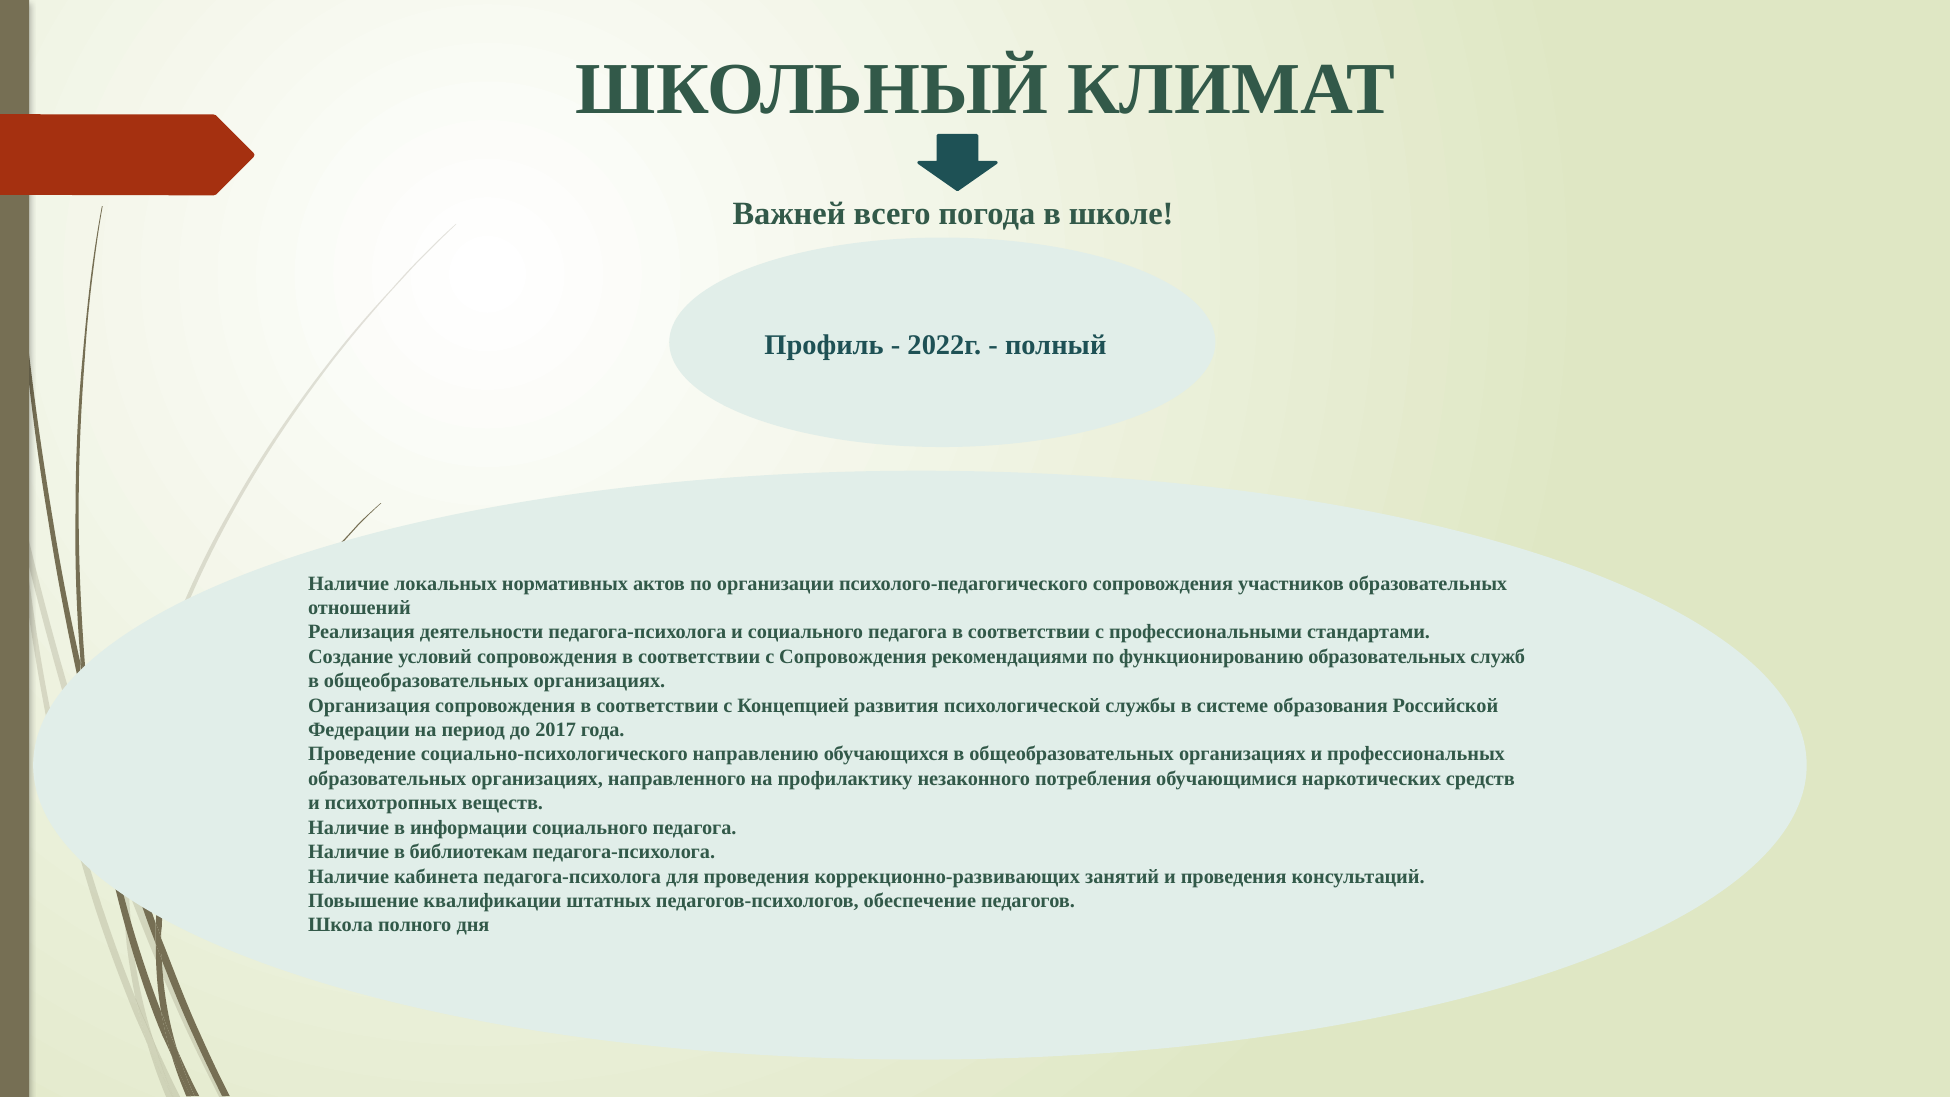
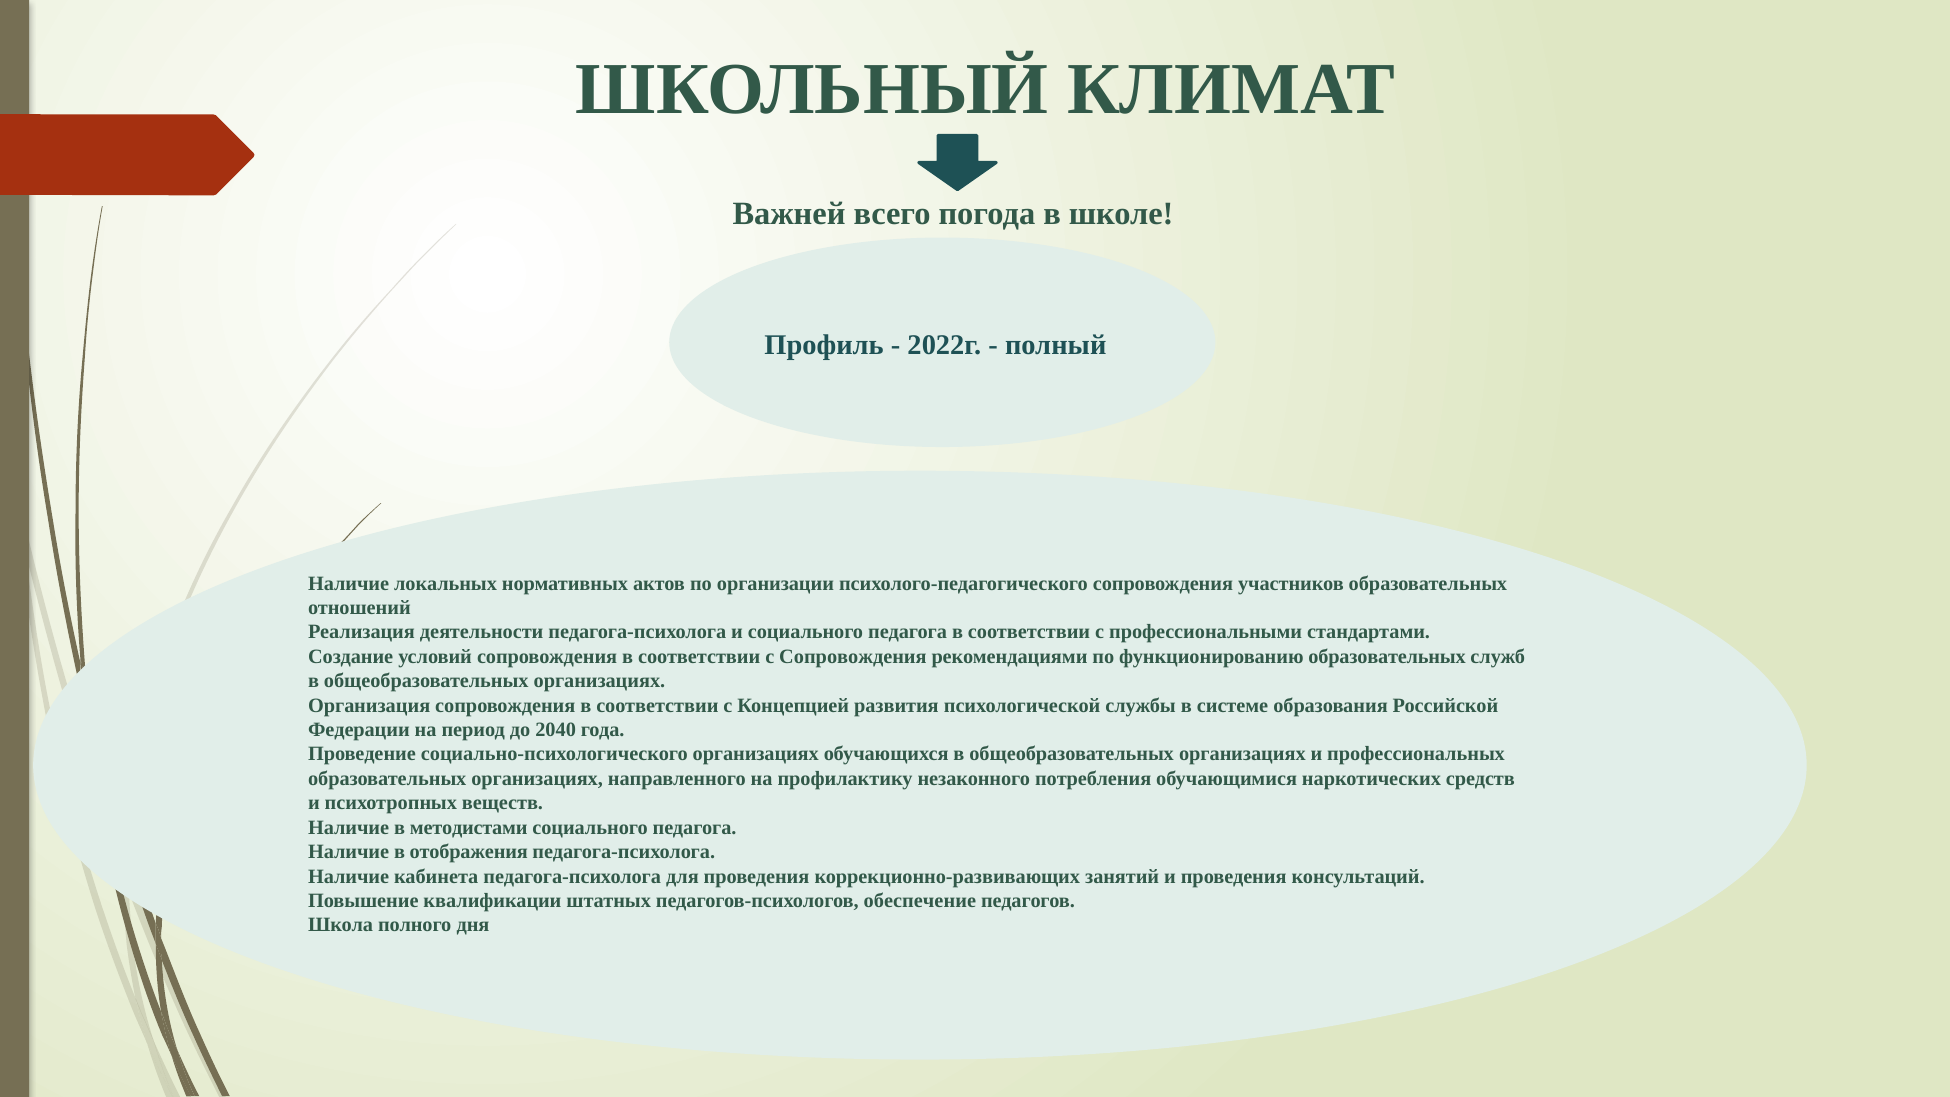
2017: 2017 -> 2040 (556, 730)
социально-психологического направлению: направлению -> организациях (756, 754)
информации: информации -> методистами (469, 827)
библиотекам: библиотекам -> отображения (469, 852)
